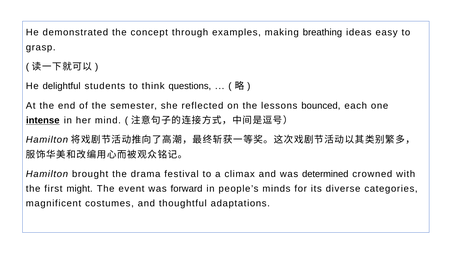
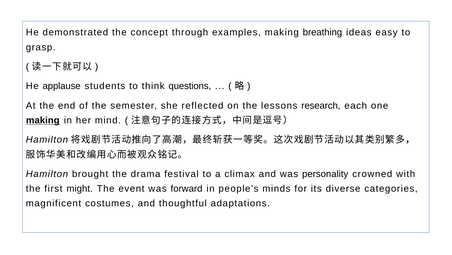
delightful: delightful -> applause (62, 86)
bounced: bounced -> research (321, 105)
intense: intense -> making (43, 120)
determined: determined -> personality (325, 174)
